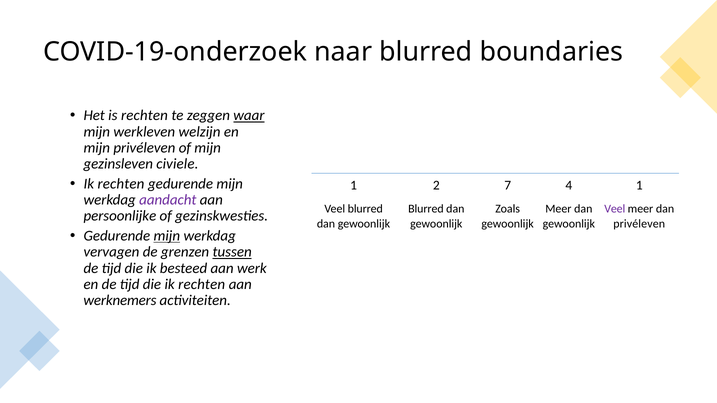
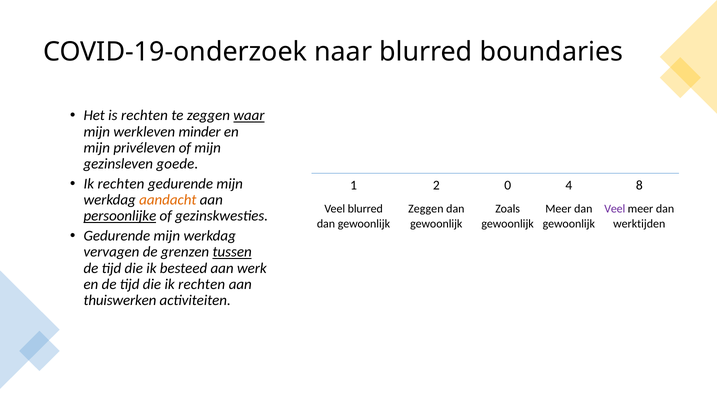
welzijn: welzijn -> minder (200, 132)
civiele: civiele -> goede (177, 164)
7: 7 -> 0 (508, 186)
4 1: 1 -> 8 (639, 186)
aandacht colour: purple -> orange (168, 200)
Blurred: Blurred -> Zeggen (426, 209)
persoonlijke underline: none -> present (120, 216)
privéleven: privéleven -> werktijden (639, 224)
mijn underline: present -> none (167, 236)
werknemers: werknemers -> thuiswerken (120, 301)
